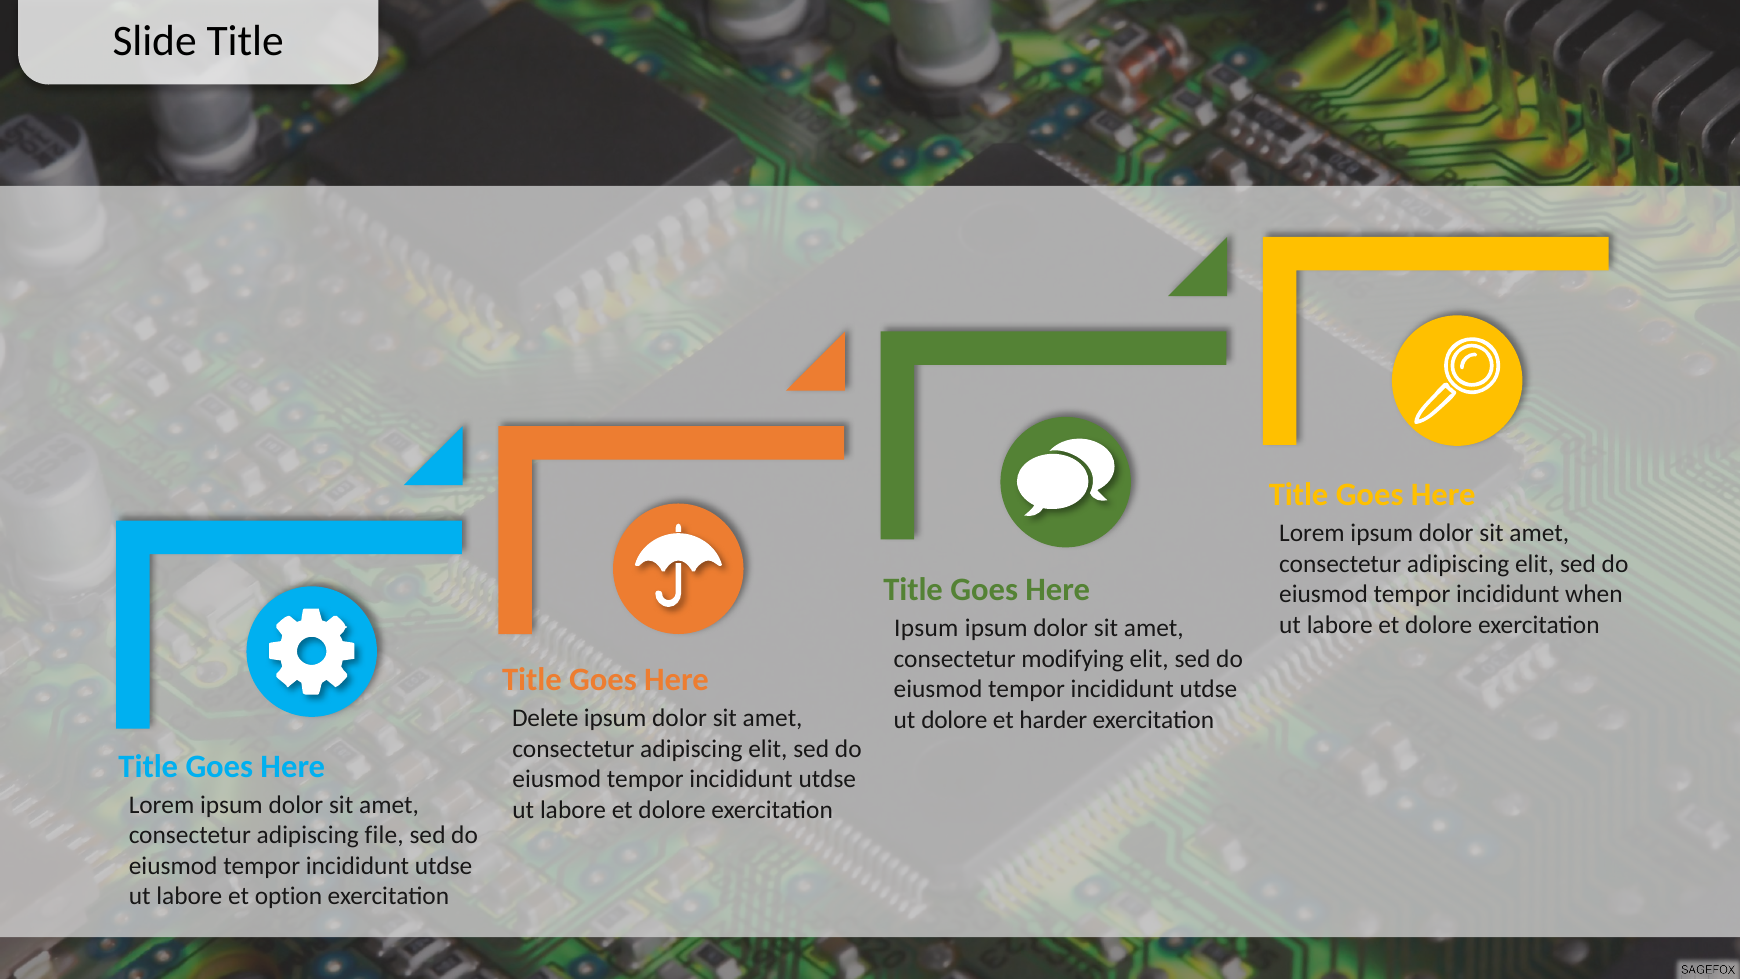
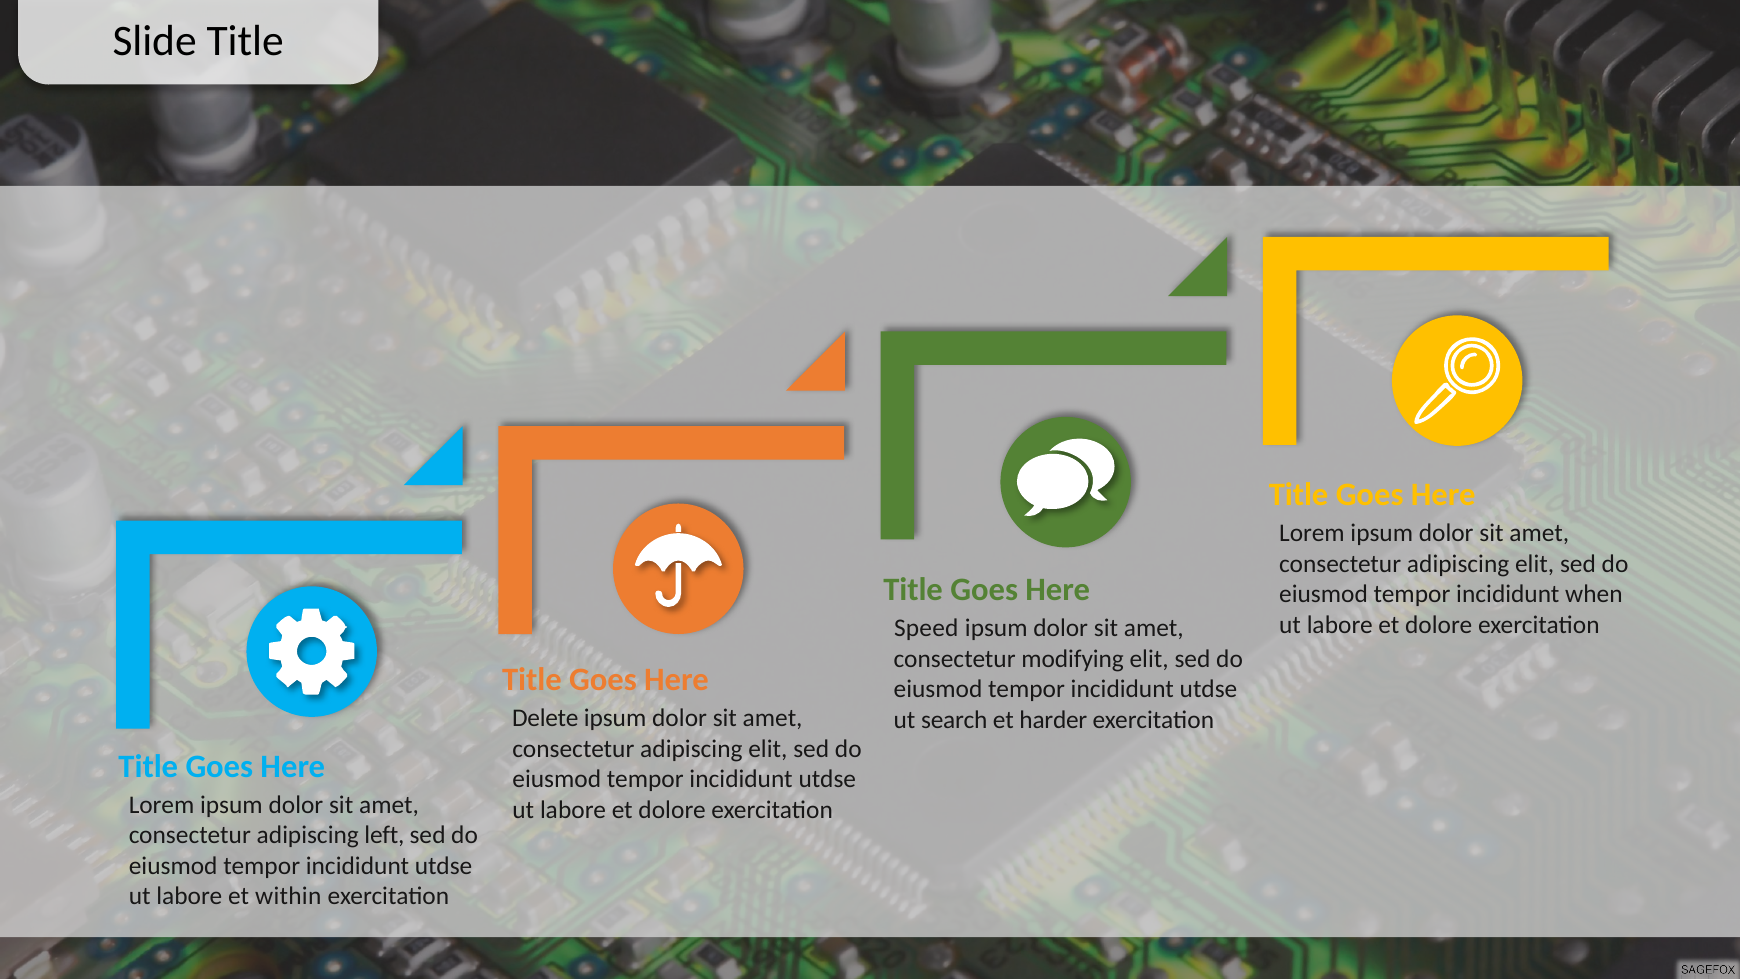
Ipsum: Ipsum -> Speed (926, 628)
ut dolore: dolore -> search (954, 719)
file: file -> left (384, 835)
option: option -> within (288, 896)
